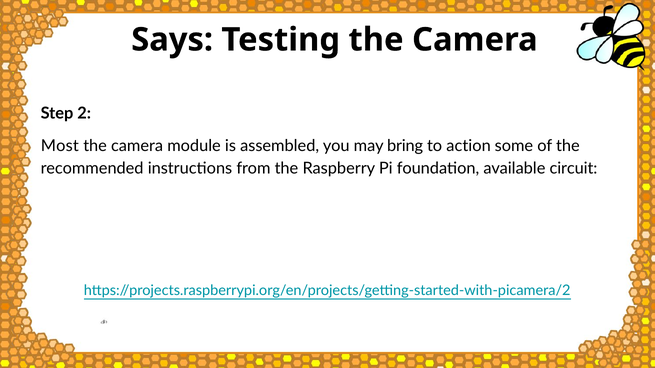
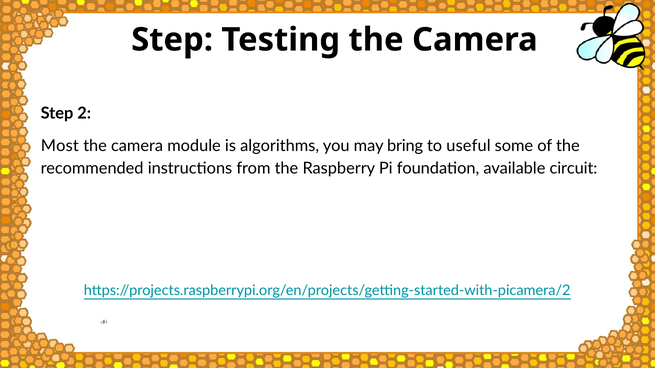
Says: Says -> Step (172, 40)
assembled: assembled -> algorithms (280, 146)
action: action -> useful (469, 146)
